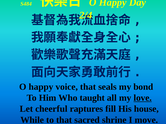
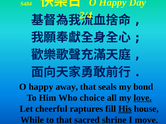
voice: voice -> away (67, 87)
taught: taught -> choice (92, 98)
His underline: none -> present (125, 109)
